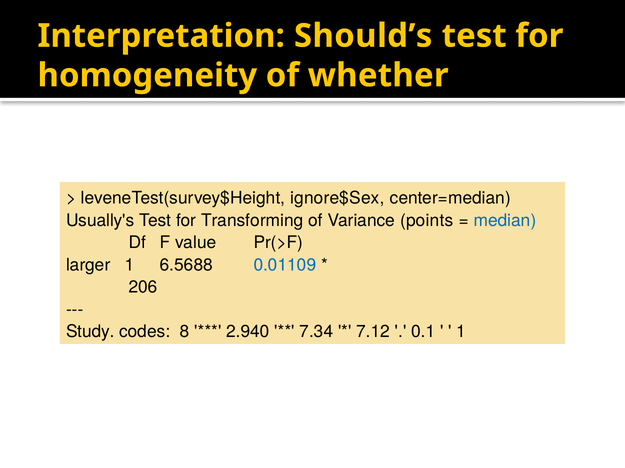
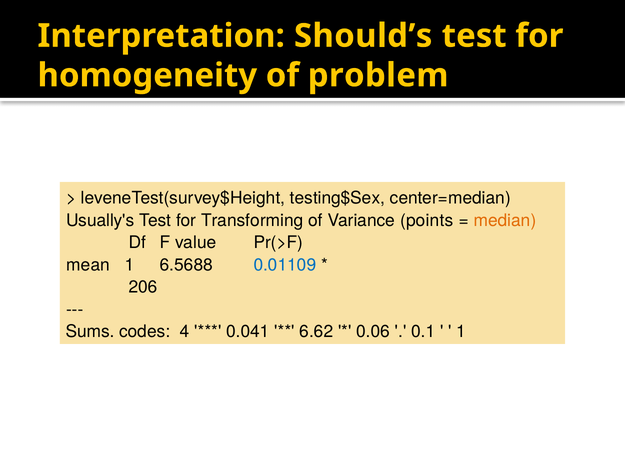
whether: whether -> problem (378, 76)
ignore$Sex: ignore$Sex -> testing$Sex (338, 198)
median colour: blue -> orange (505, 221)
larger: larger -> mean (88, 265)
Study: Study -> Sums (90, 332)
8: 8 -> 4 (185, 332)
2.940: 2.940 -> 0.041 (248, 332)
7.34: 7.34 -> 6.62 (316, 332)
7.12: 7.12 -> 0.06 (373, 332)
